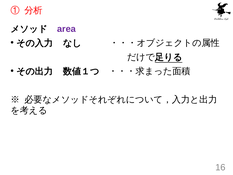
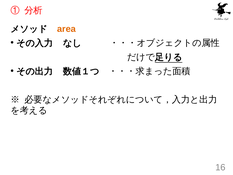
area colour: purple -> orange (66, 29)
